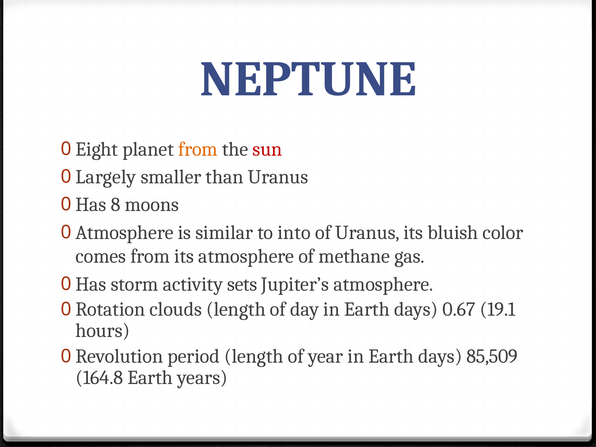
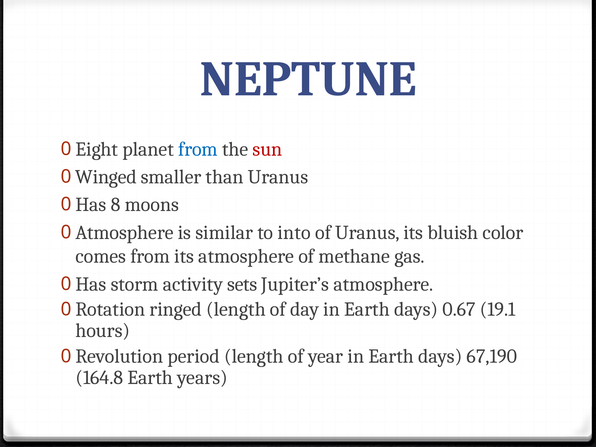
from colour: orange -> blue (198, 149)
Largely: Largely -> Winged (106, 177)
clouds: clouds -> ringed (176, 309)
85,509: 85,509 -> 67,190 (492, 356)
